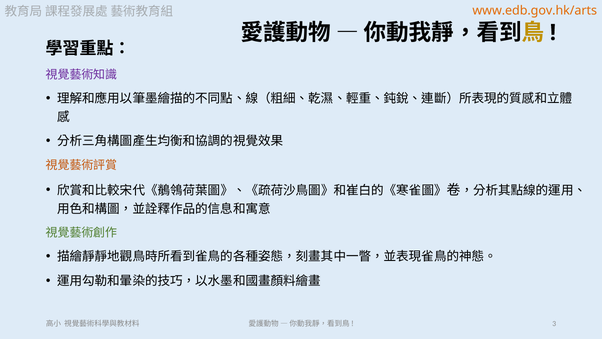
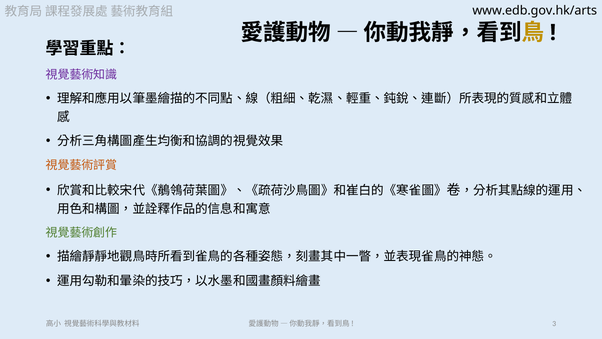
www.edb.gov.hk/arts colour: orange -> black (535, 11)
